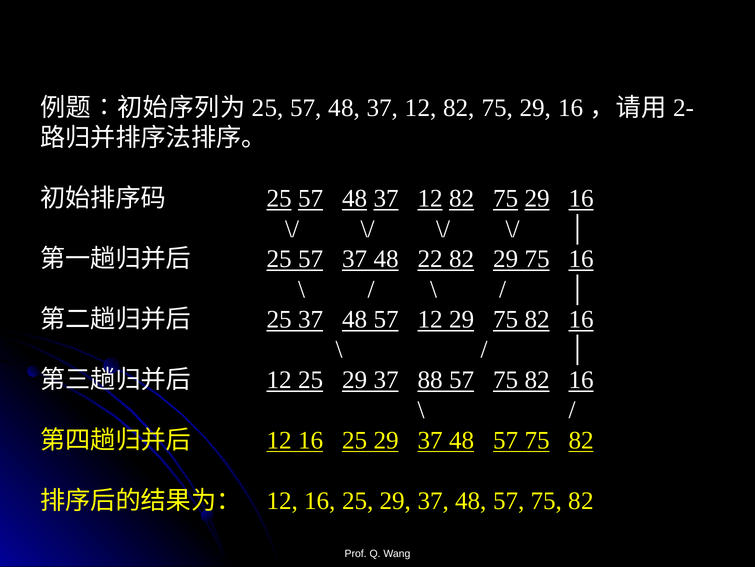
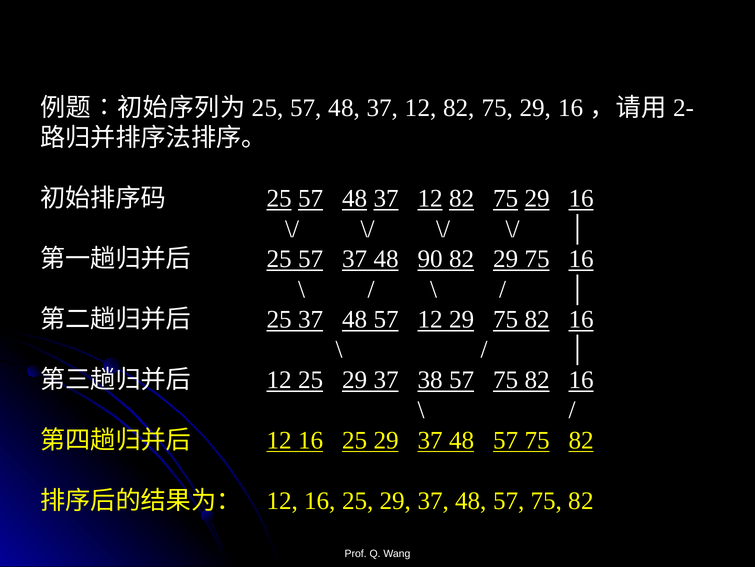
22: 22 -> 90 (430, 259)
88: 88 -> 38 (430, 379)
